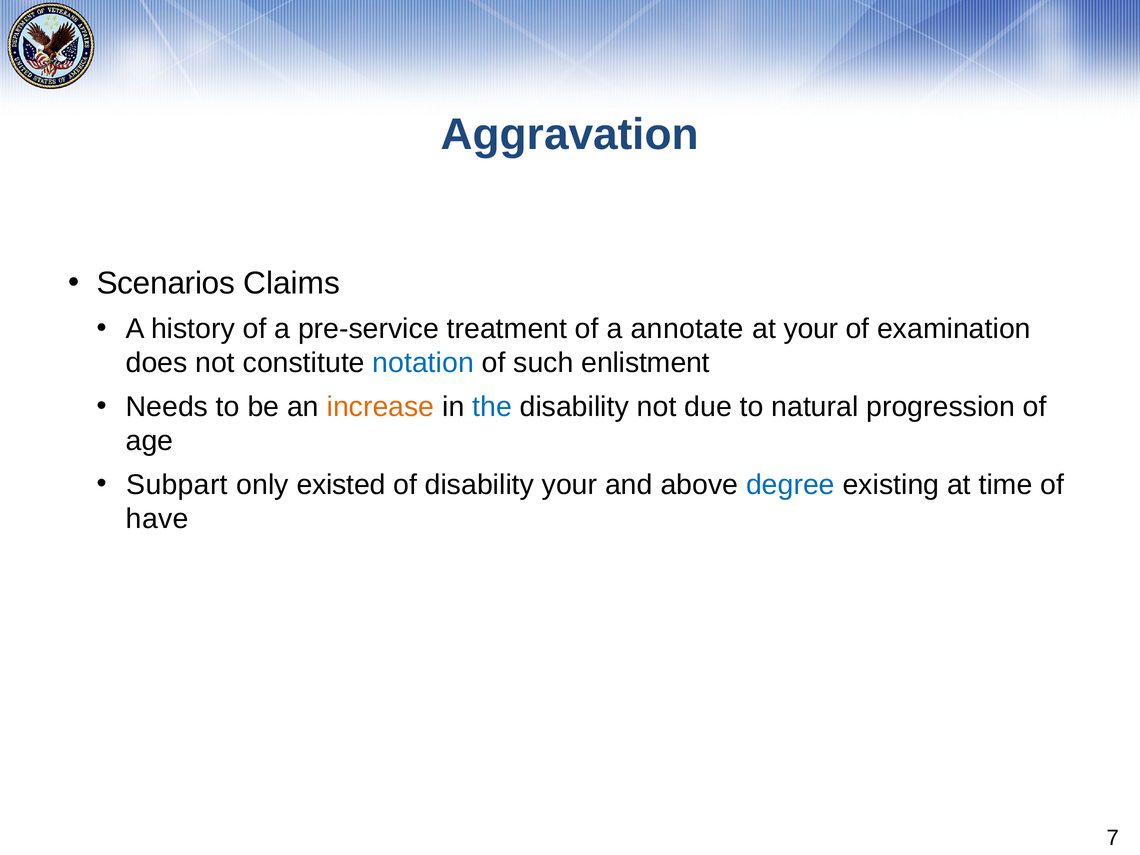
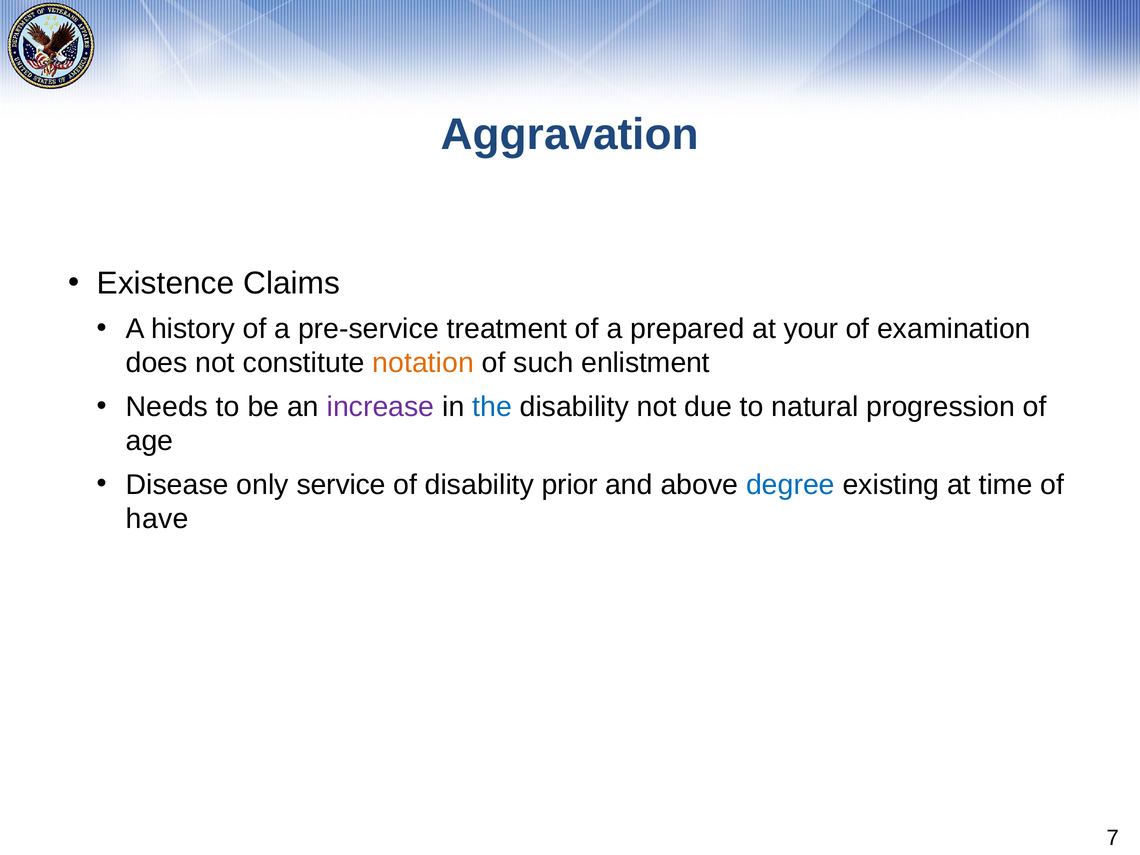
Scenarios: Scenarios -> Existence (166, 283)
annotate: annotate -> prepared (687, 329)
notation colour: blue -> orange (423, 363)
increase colour: orange -> purple (381, 407)
Subpart: Subpart -> Disease (177, 485)
existed: existed -> service (341, 485)
disability your: your -> prior (570, 485)
